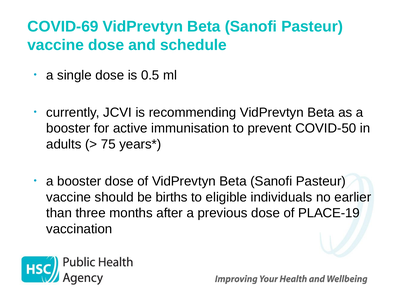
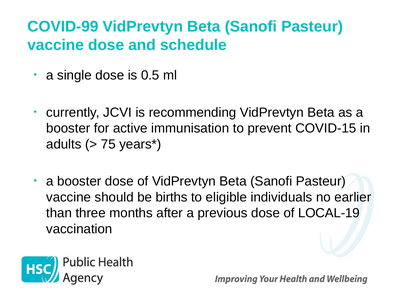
COVID-69: COVID-69 -> COVID-99 (63, 27)
COVID-50: COVID-50 -> COVID-15 (326, 128)
PLACE-19: PLACE-19 -> LOCAL-19 (329, 213)
